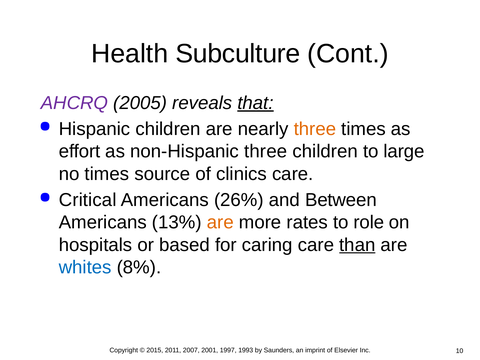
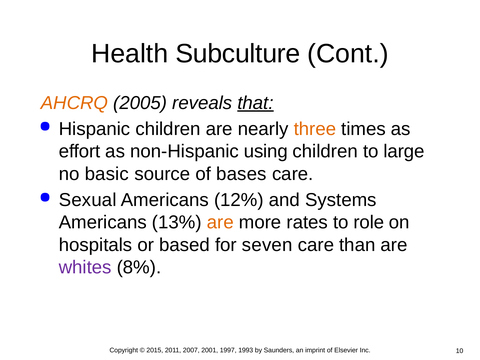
AHCRQ colour: purple -> orange (74, 103)
non-Hispanic three: three -> using (266, 151)
no times: times -> basic (107, 174)
clinics: clinics -> bases (241, 174)
Critical: Critical -> Sexual (88, 200)
26%: 26% -> 12% (239, 200)
Between: Between -> Systems (341, 200)
caring: caring -> seven (267, 245)
than underline: present -> none (357, 245)
whites colour: blue -> purple (85, 267)
